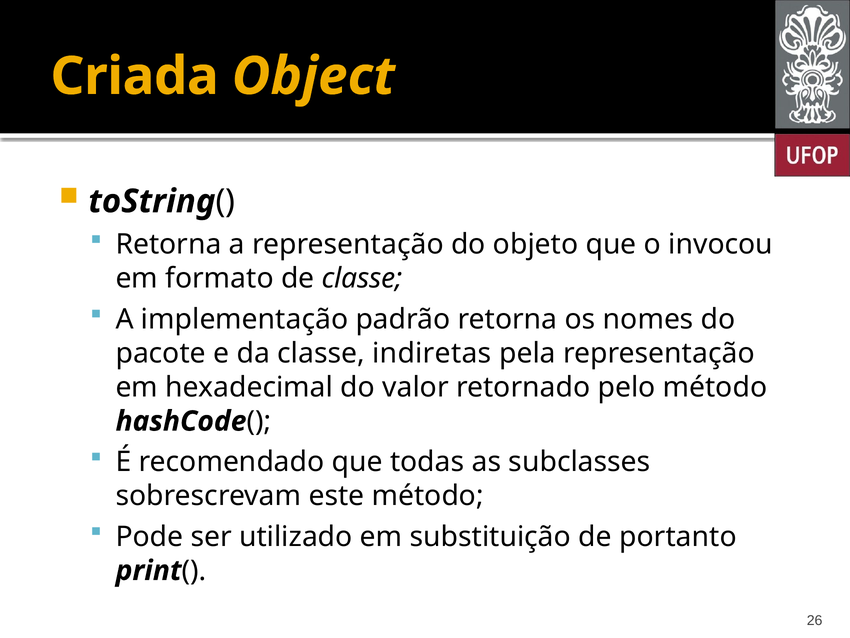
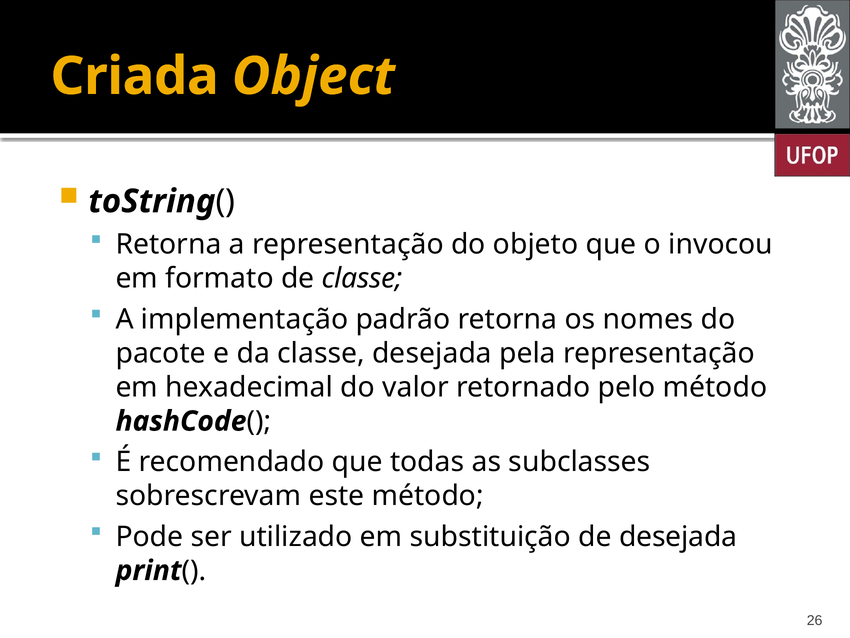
classe indiretas: indiretas -> desejada (432, 353)
de portanto: portanto -> desejada (678, 536)
